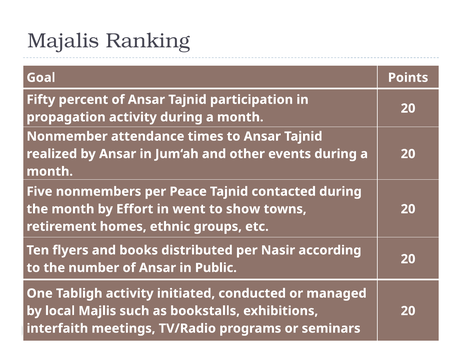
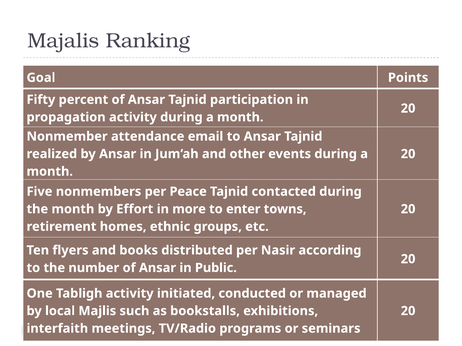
times: times -> email (206, 137)
went: went -> more (189, 209)
show: show -> enter (243, 209)
